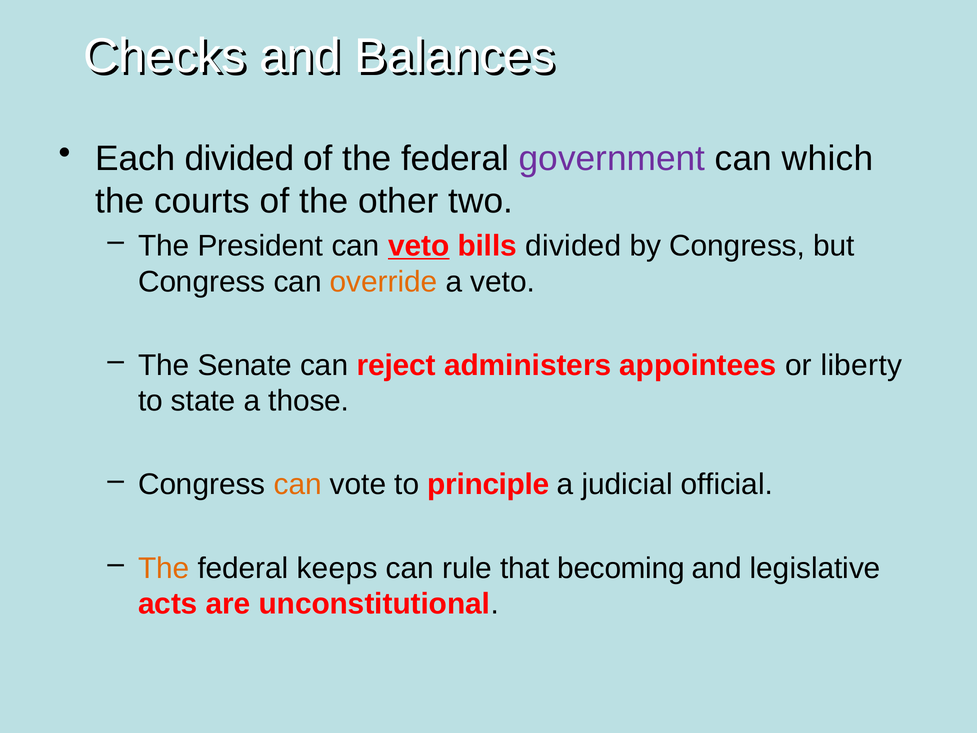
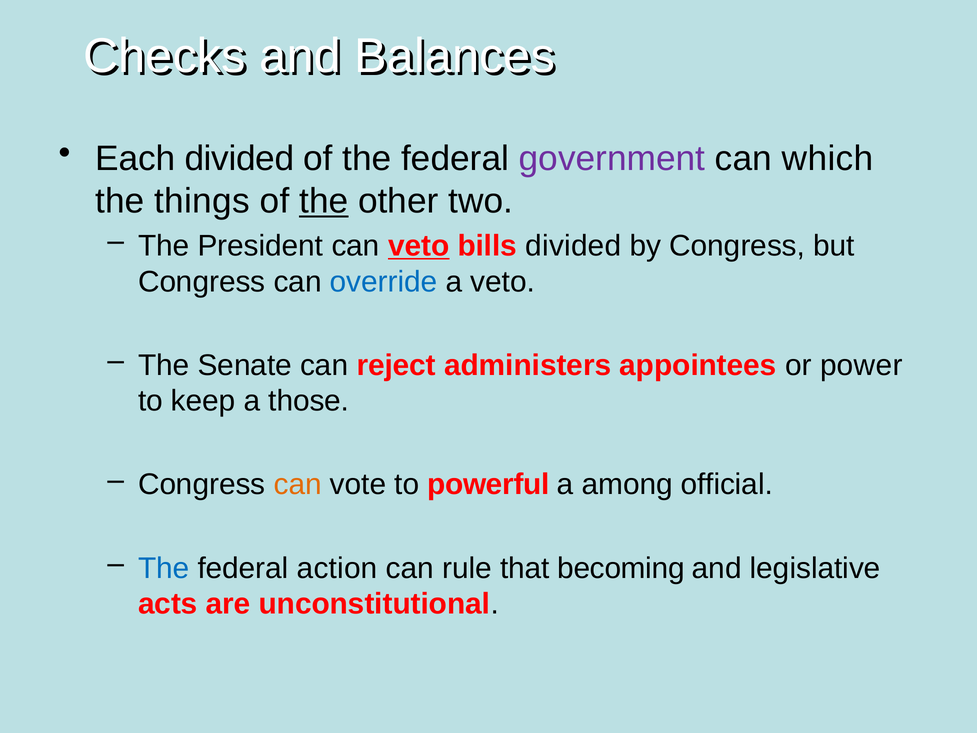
courts: courts -> things (202, 201)
the underline: none -> present (324, 201)
override colour: orange -> blue (384, 282)
liberty: liberty -> power (861, 365)
state: state -> keep (203, 401)
principle: principle -> powerful (488, 484)
judicial: judicial -> among (627, 484)
The colour: orange -> blue (164, 568)
keeps: keeps -> action (337, 568)
